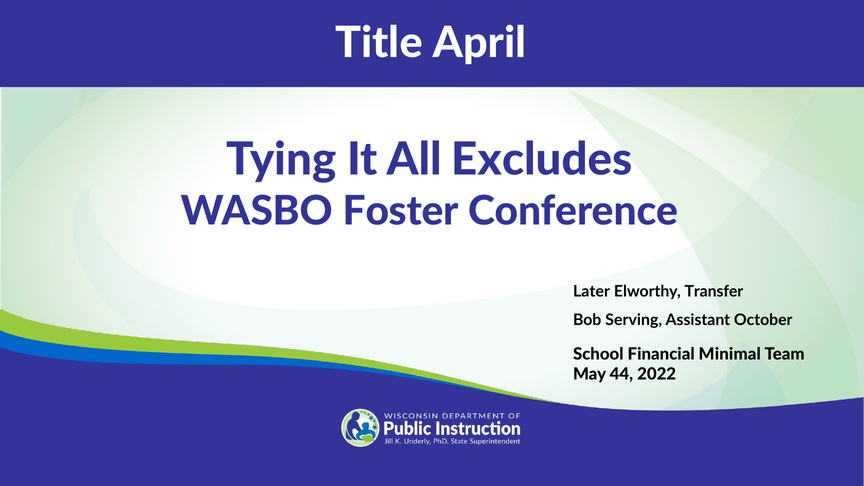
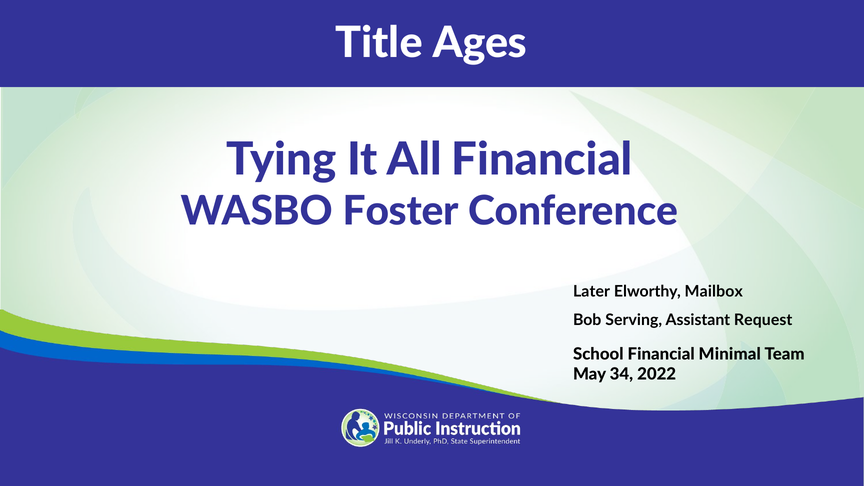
April: April -> Ages (480, 43)
All Excludes: Excludes -> Financial (542, 160)
Transfer: Transfer -> Mailbox (714, 291)
October: October -> Request (763, 320)
44: 44 -> 34 (621, 374)
